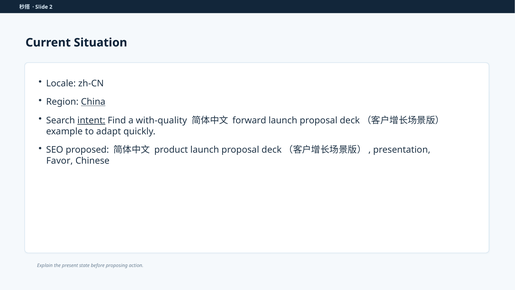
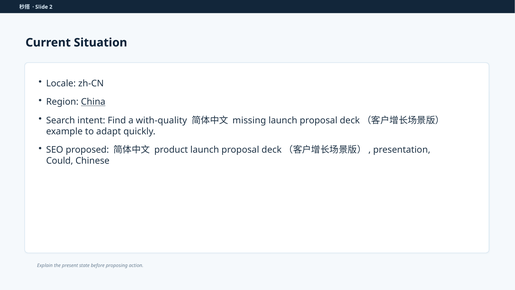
intent underline: present -> none (91, 120)
forward: forward -> missing (249, 120)
Favor: Favor -> Could (60, 161)
